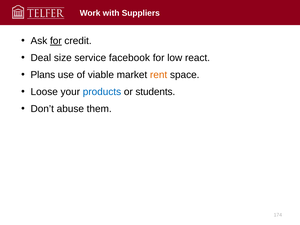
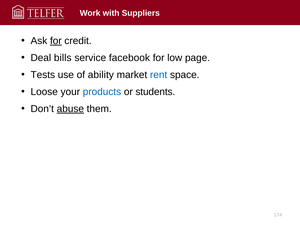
size: size -> bills (63, 58)
react: react -> page (198, 58)
Plans: Plans -> Tests (43, 75)
viable: viable -> ability (101, 75)
rent colour: orange -> blue (159, 75)
abuse underline: none -> present (70, 109)
